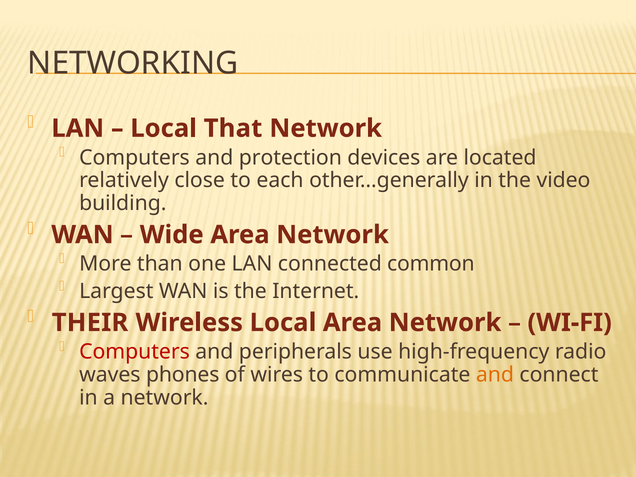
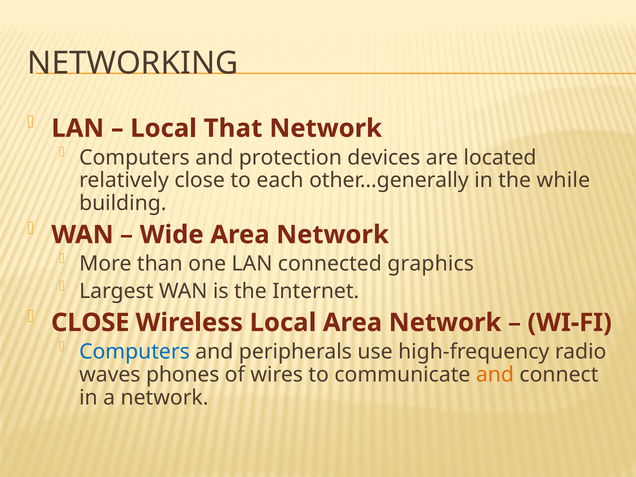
video: video -> while (563, 180)
common: common -> graphics (431, 264)
THEIR: THEIR -> CLOSE (90, 323)
Computers colour: red -> blue (134, 352)
